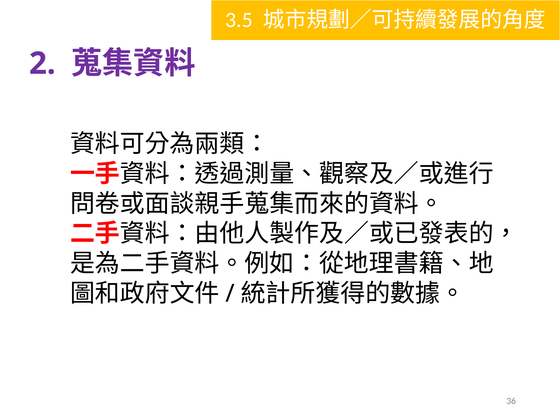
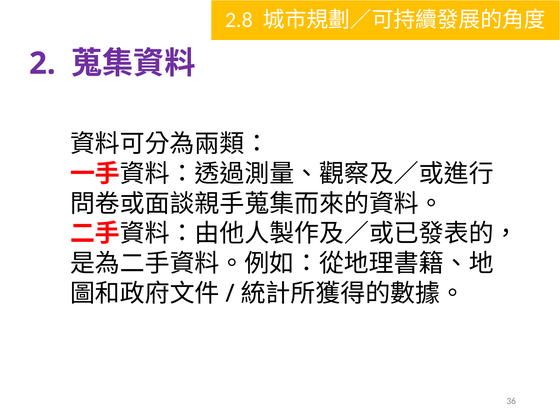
3.5: 3.5 -> 2.8 (239, 20)
